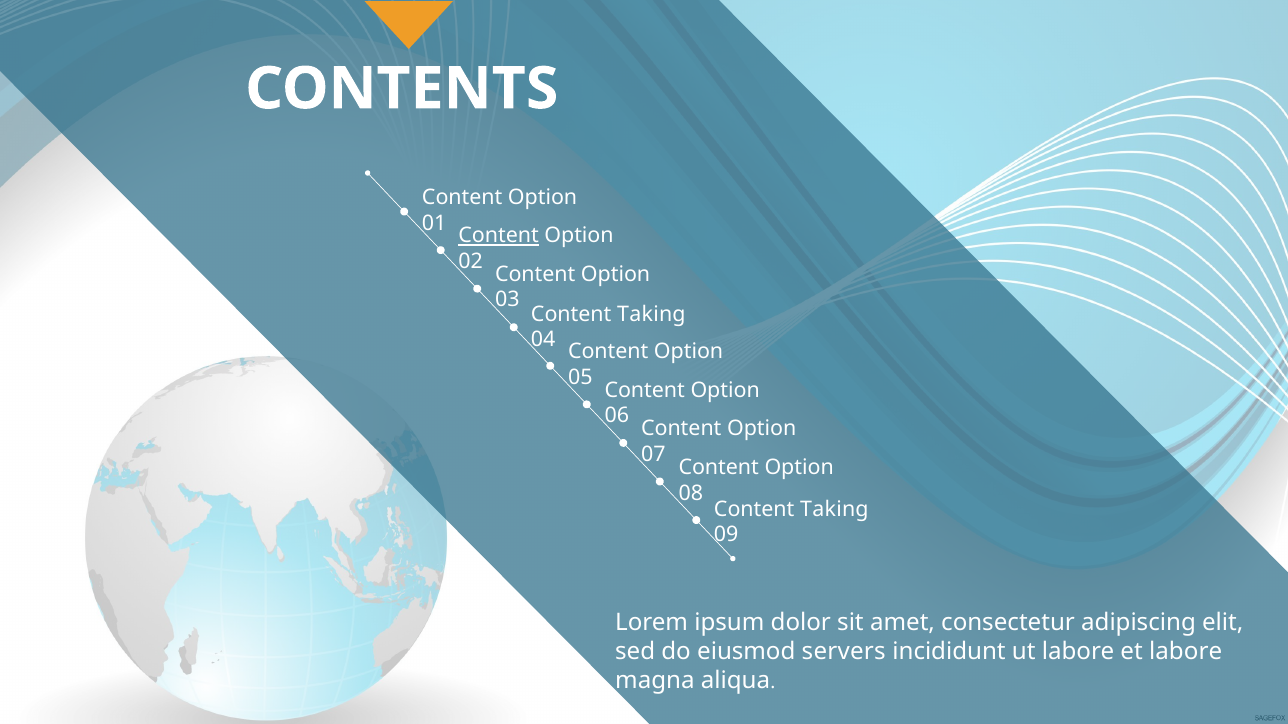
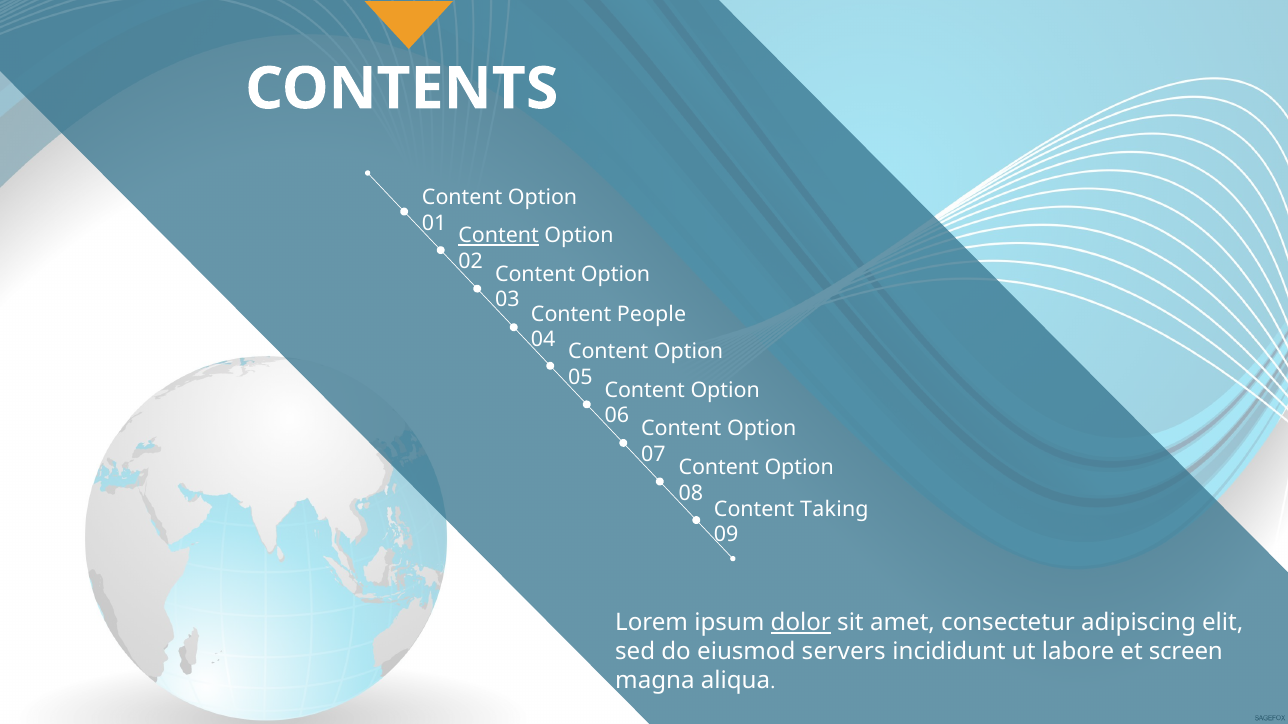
Taking: Taking -> People (652, 314)
dolor underline: none -> present (801, 623)
et labore: labore -> screen (1186, 652)
